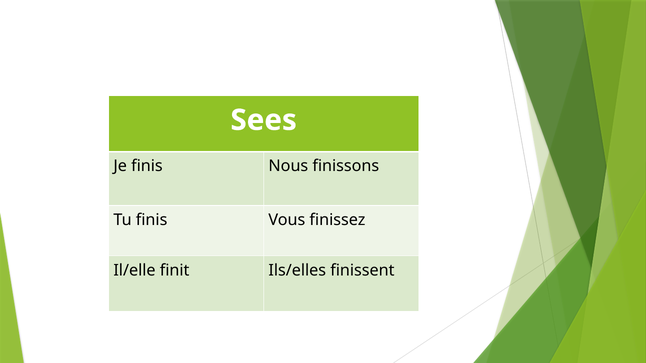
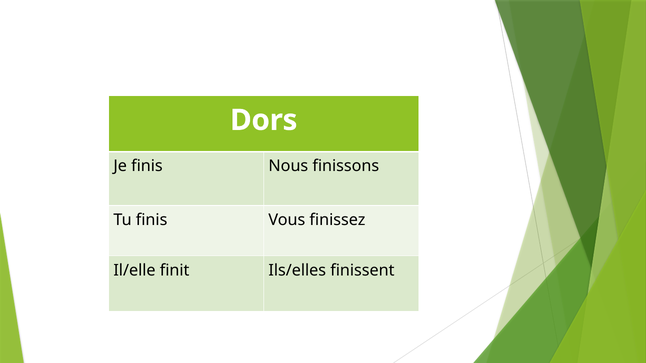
Sees: Sees -> Dors (264, 120)
